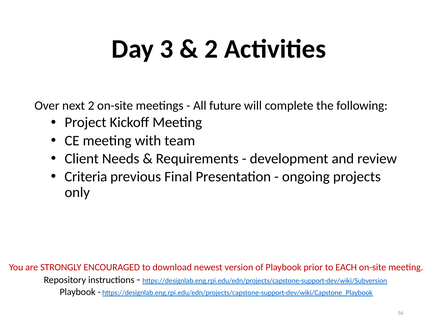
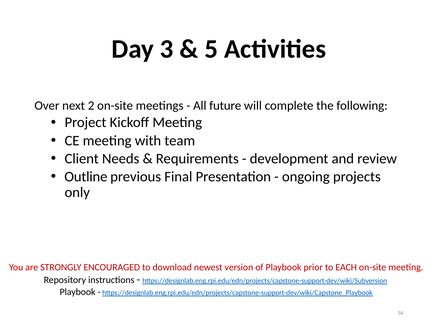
2: 2 -> 5 (211, 49)
Criteria: Criteria -> Outline (86, 177)
